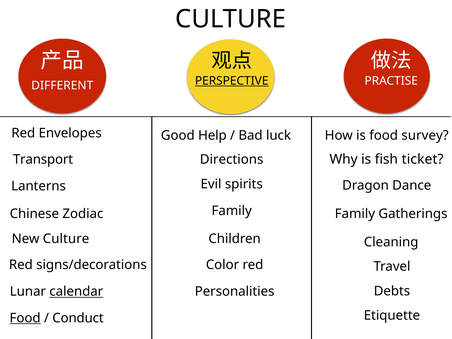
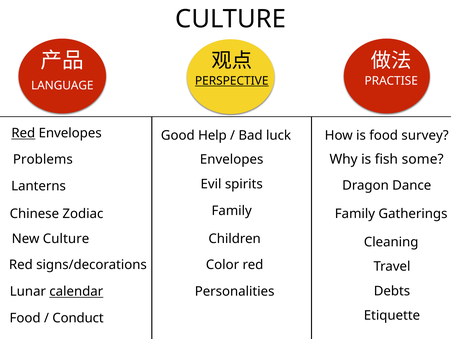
DIFFERENT: DIFFERENT -> LANGUAGE (62, 86)
Red underline: none -> present (23, 133)
ticket: ticket -> some (423, 159)
Directions: Directions -> Envelopes (232, 159)
Transport: Transport -> Problems (43, 159)
Food underline: present -> none (25, 318)
